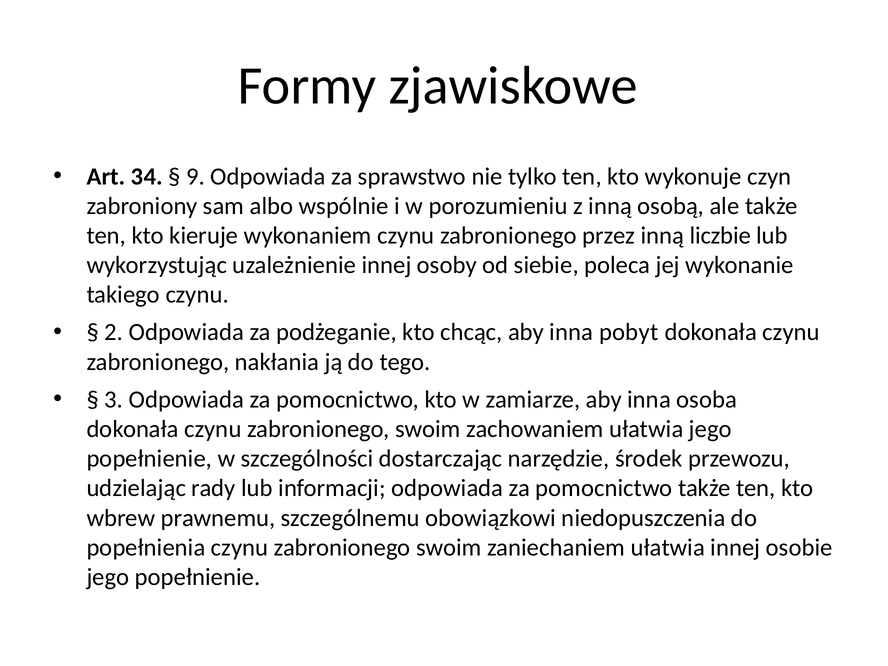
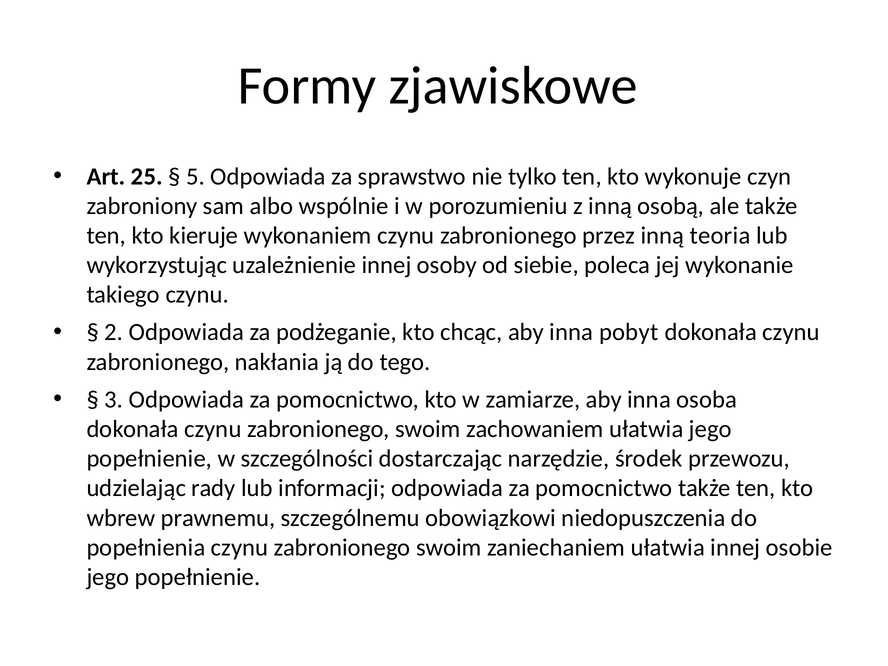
34: 34 -> 25 (147, 176)
9: 9 -> 5 (195, 176)
liczbie: liczbie -> teoria (720, 236)
